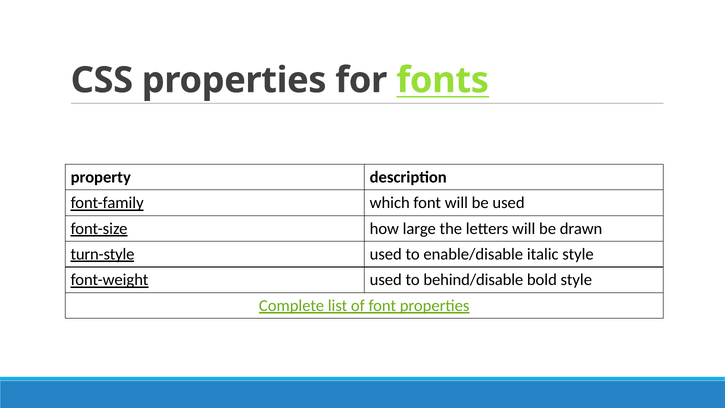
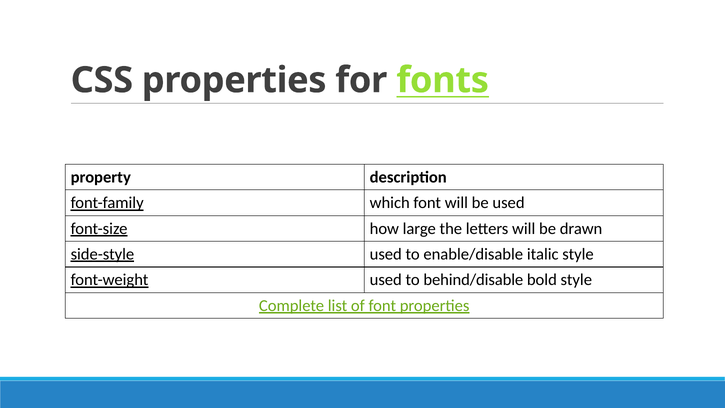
turn-style: turn-style -> side-style (102, 254)
